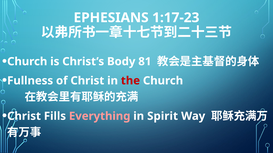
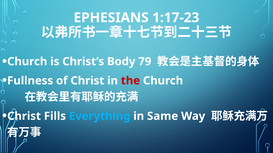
81: 81 -> 79 (145, 62)
Everything colour: pink -> light blue (100, 117)
Spirit: Spirit -> Same (163, 117)
